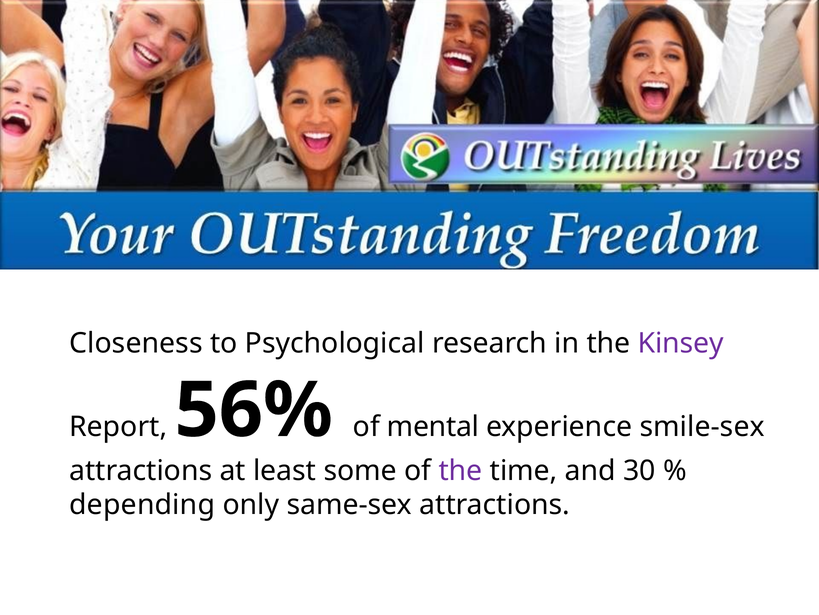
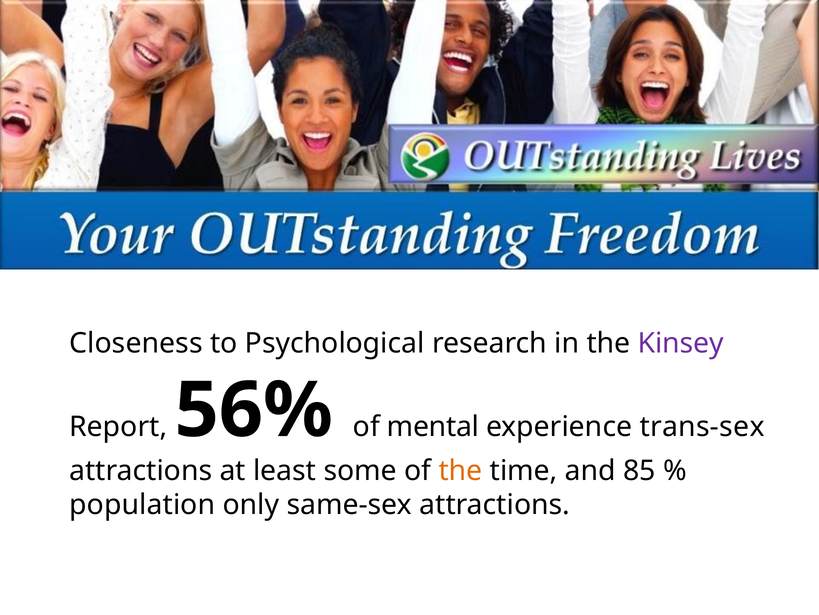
smile-sex: smile-sex -> trans-sex (702, 426)
the colour: purple -> orange (461, 470)
30: 30 -> 85 (639, 470)
depending: depending -> population (142, 504)
